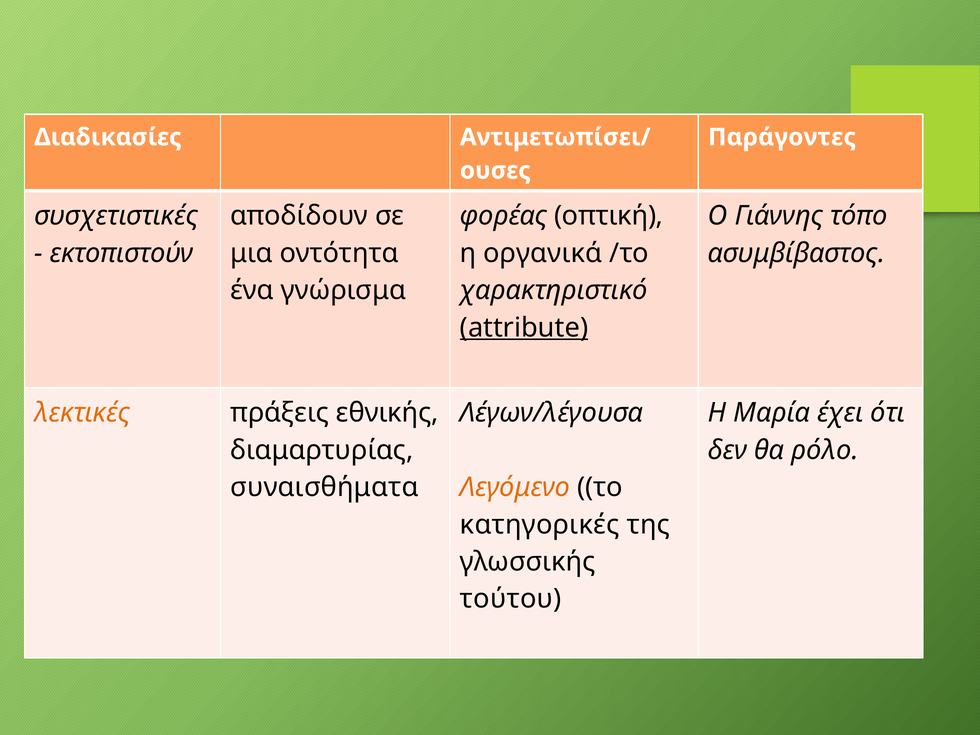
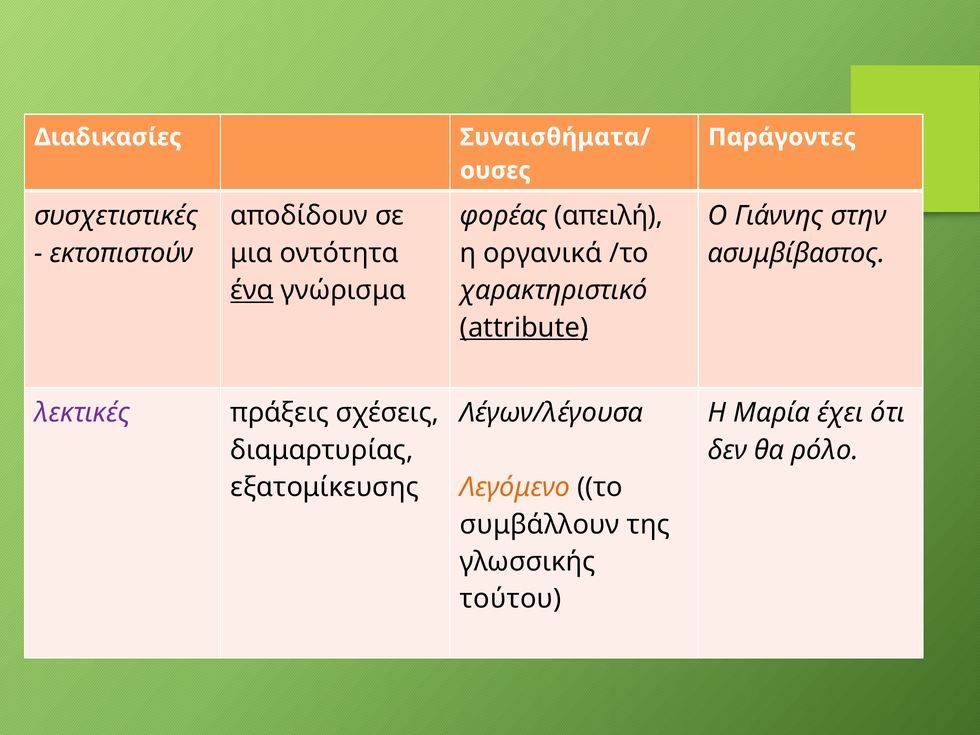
Αντιμετωπίσει/: Αντιμετωπίσει/ -> Συναισθήματα/ (555, 137)
οπτική: οπτική -> απειλή (609, 216)
τόπο: τόπο -> στην (859, 216)
ένα underline: none -> present (252, 290)
λεκτικές colour: orange -> purple (82, 413)
εθνικής: εθνικής -> σχέσεις (387, 413)
συναισθήματα: συναισθήματα -> εξατομίκευσης (325, 487)
κατηγορικές: κατηγορικές -> συμβάλλουν (540, 525)
